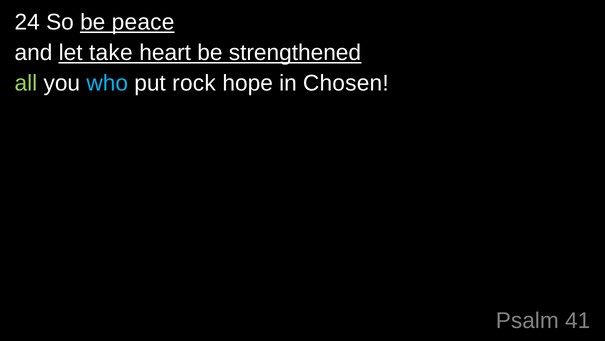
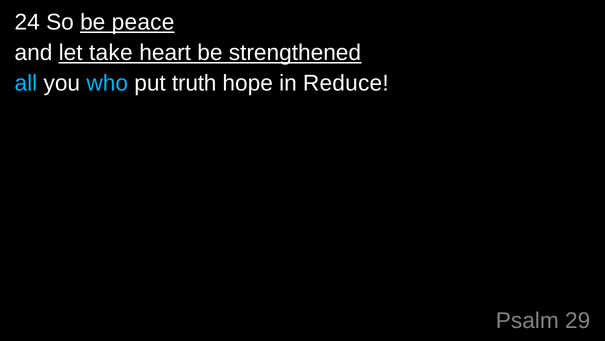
all colour: light green -> light blue (26, 83)
rock: rock -> truth (194, 83)
Chosen: Chosen -> Reduce (346, 83)
41: 41 -> 29 (578, 320)
